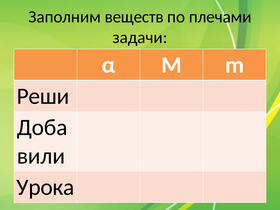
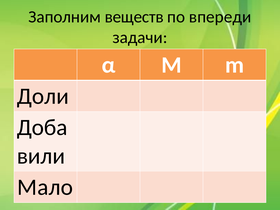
плечами: плечами -> впереди (220, 17)
Реши: Реши -> Доли (43, 96)
Урока: Урока -> Мало (45, 187)
